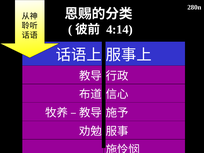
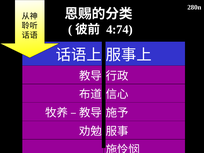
4:14: 4:14 -> 4:74 (119, 29)
